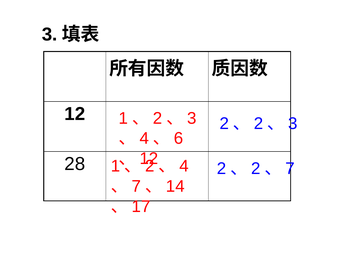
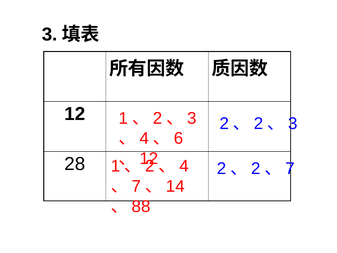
17: 17 -> 88 (141, 206)
